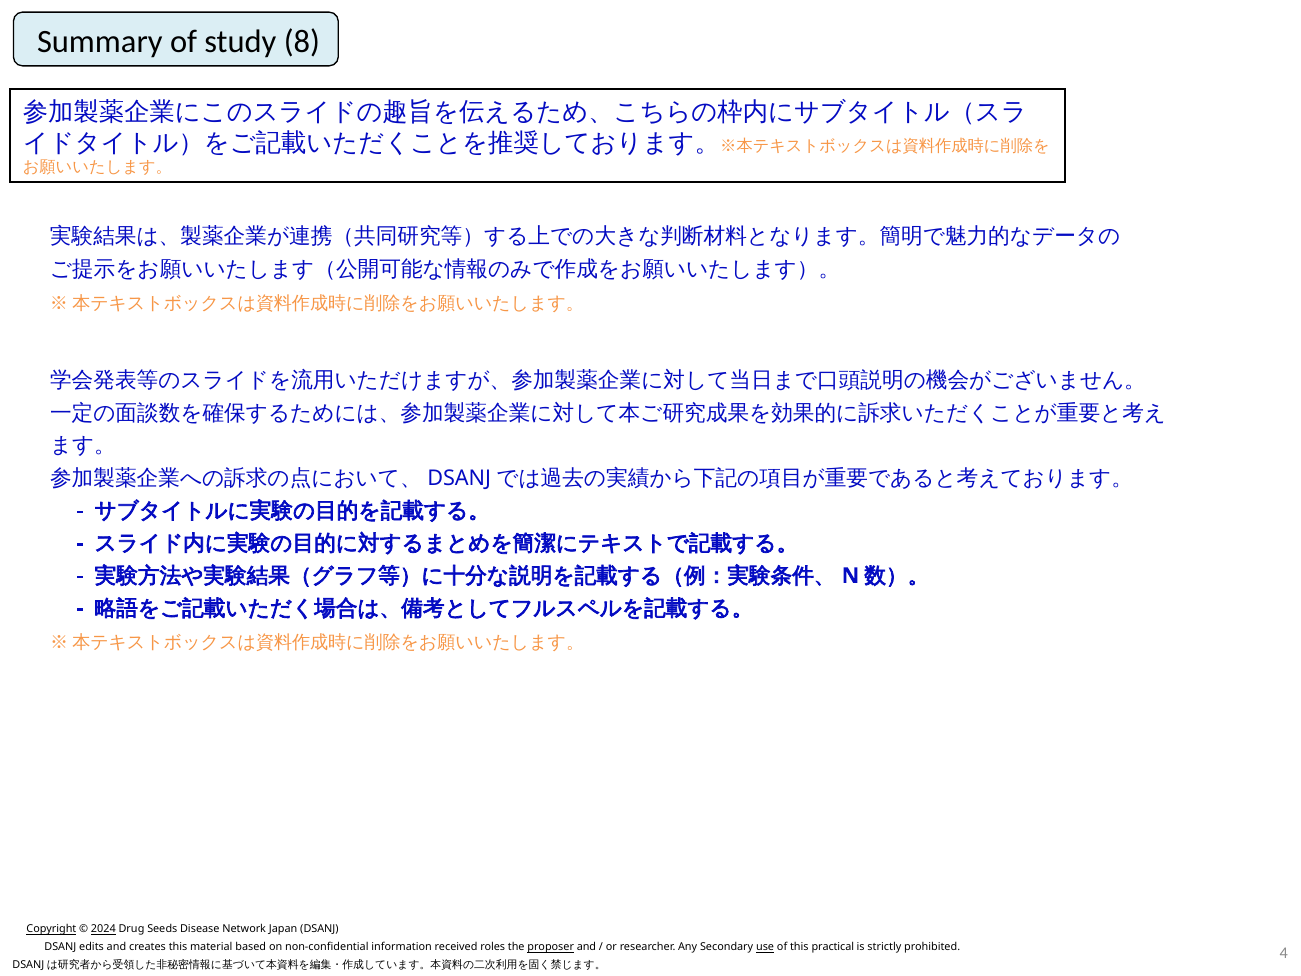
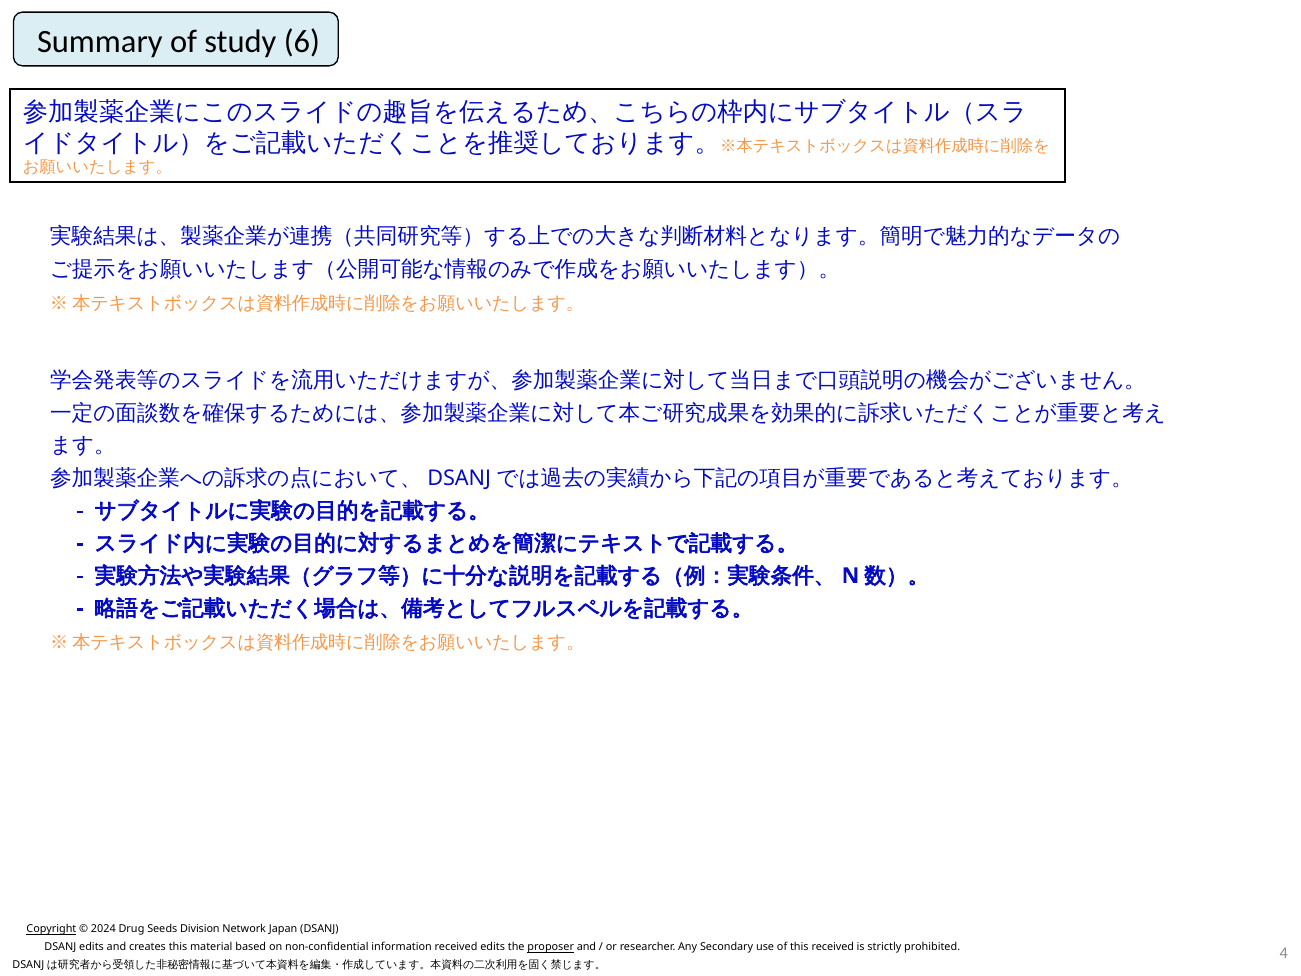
8: 8 -> 6 (302, 41)
2024 underline: present -> none (103, 929)
Disease: Disease -> Division (200, 929)
received roles: roles -> edits (493, 947)
use underline: present -> none (765, 947)
this practical: practical -> received (833, 947)
